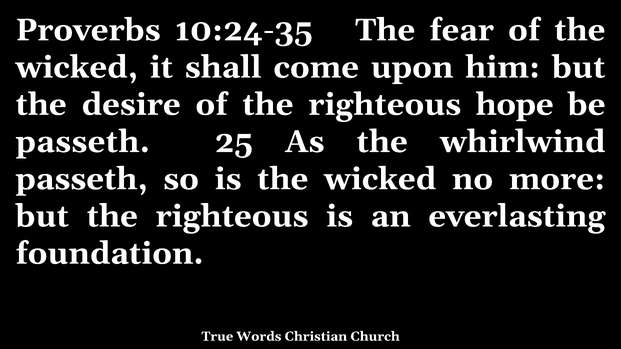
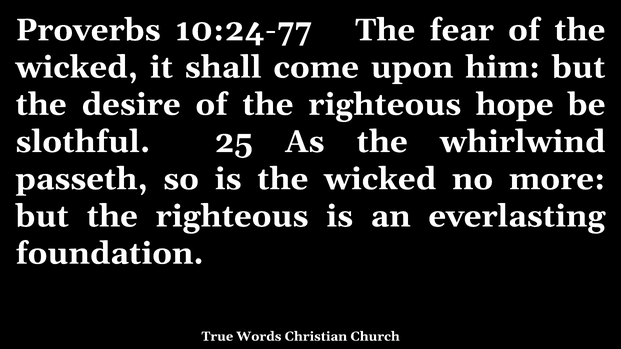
10:24-35: 10:24-35 -> 10:24-77 (244, 30)
passeth: passeth -> slothful (83, 142)
